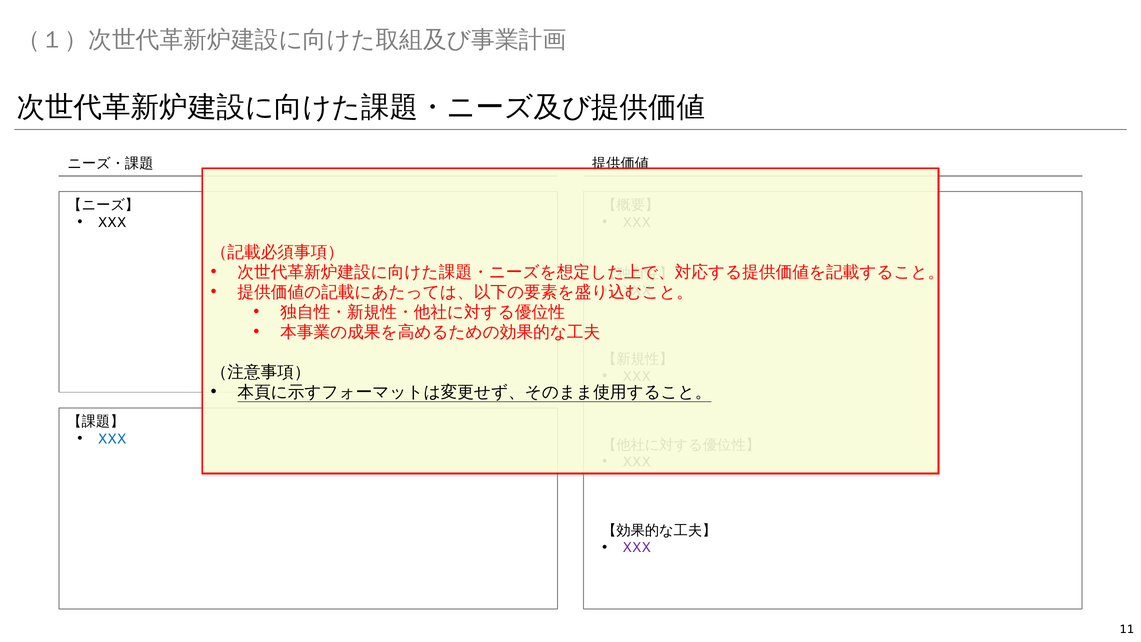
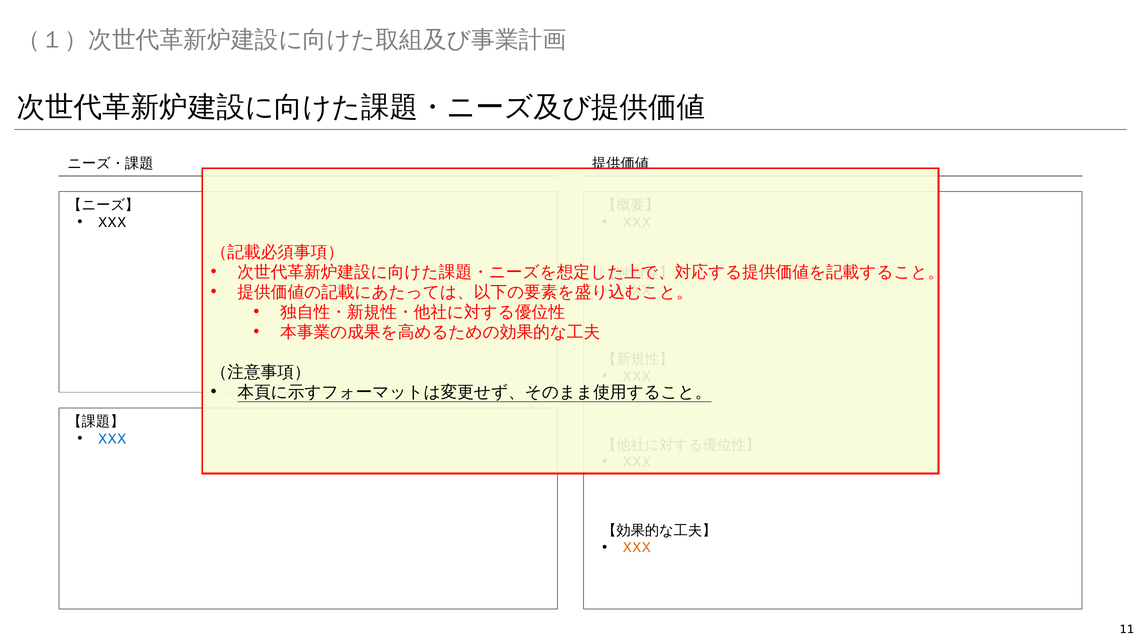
XXX colour: purple -> orange (637, 547)
